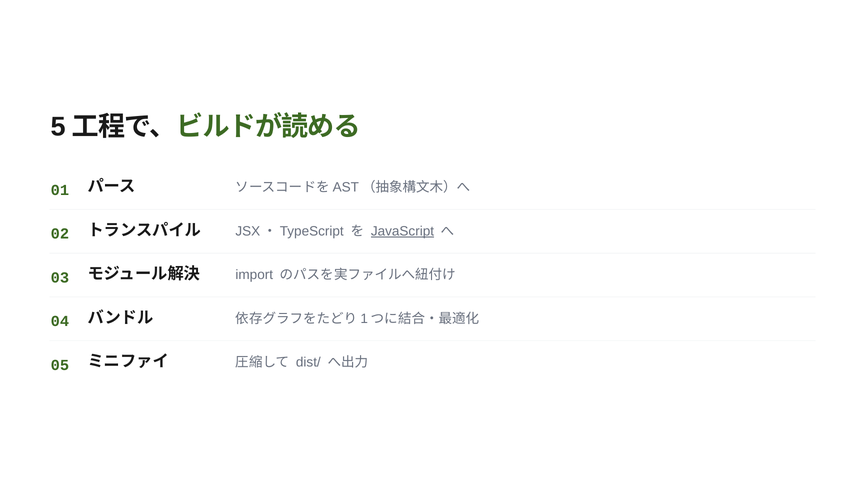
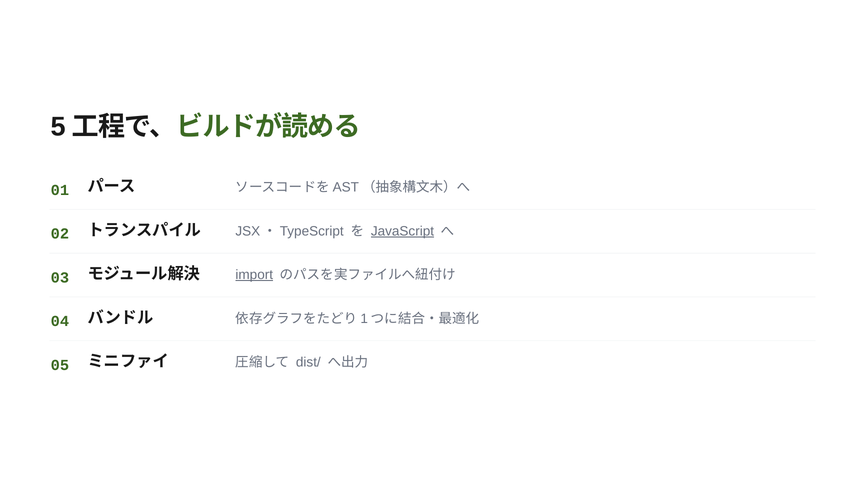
import underline: none -> present (254, 275)
